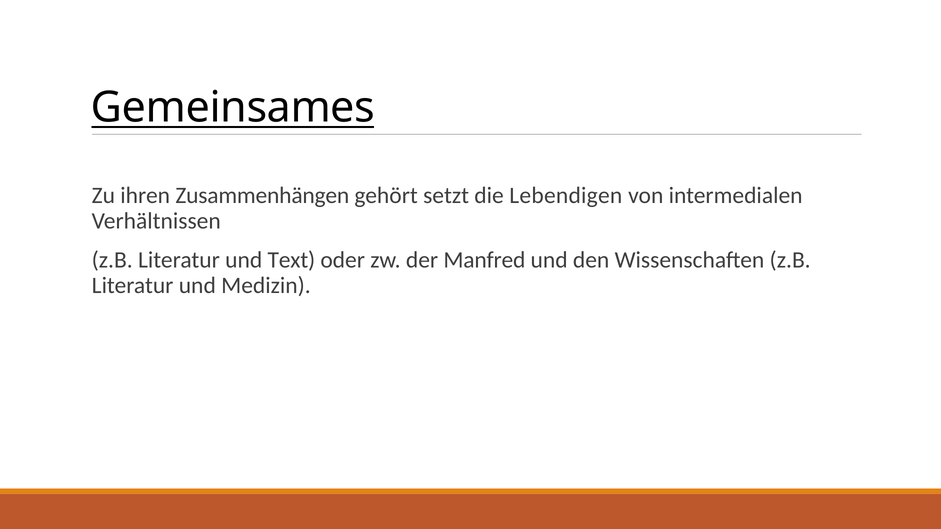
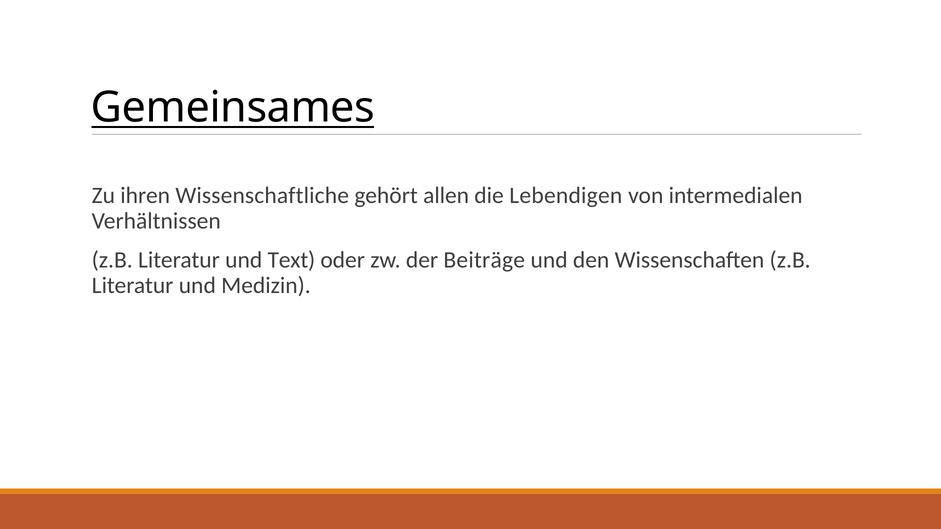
Zusammenhängen: Zusammenhängen -> Wissenschaftliche (262, 196)
setzt: setzt -> allen (446, 196)
Manfred: Manfred -> Beiträge (484, 260)
